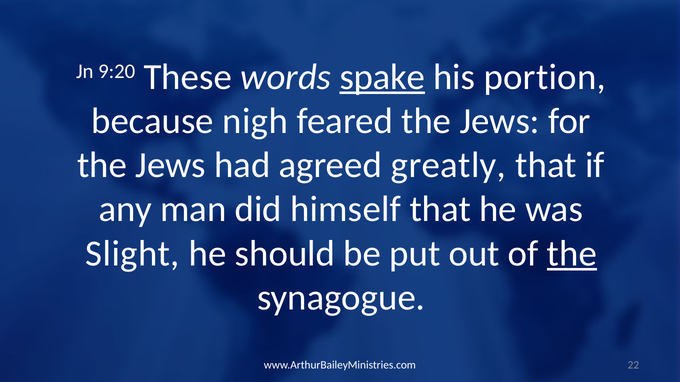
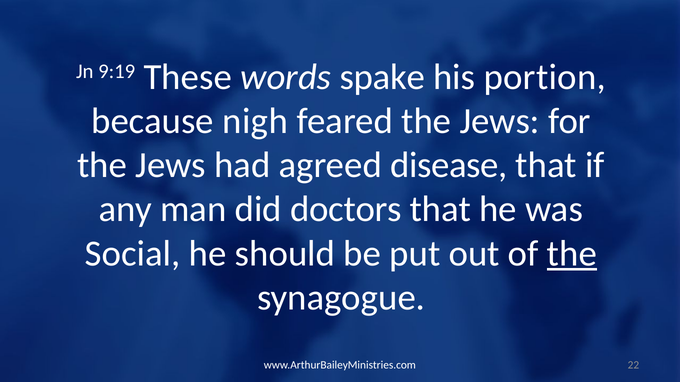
9:20: 9:20 -> 9:19 (117, 72)
spake underline: present -> none (382, 77)
greatly: greatly -> disease (449, 165)
himself: himself -> doctors (346, 210)
Slight: Slight -> Social (133, 254)
